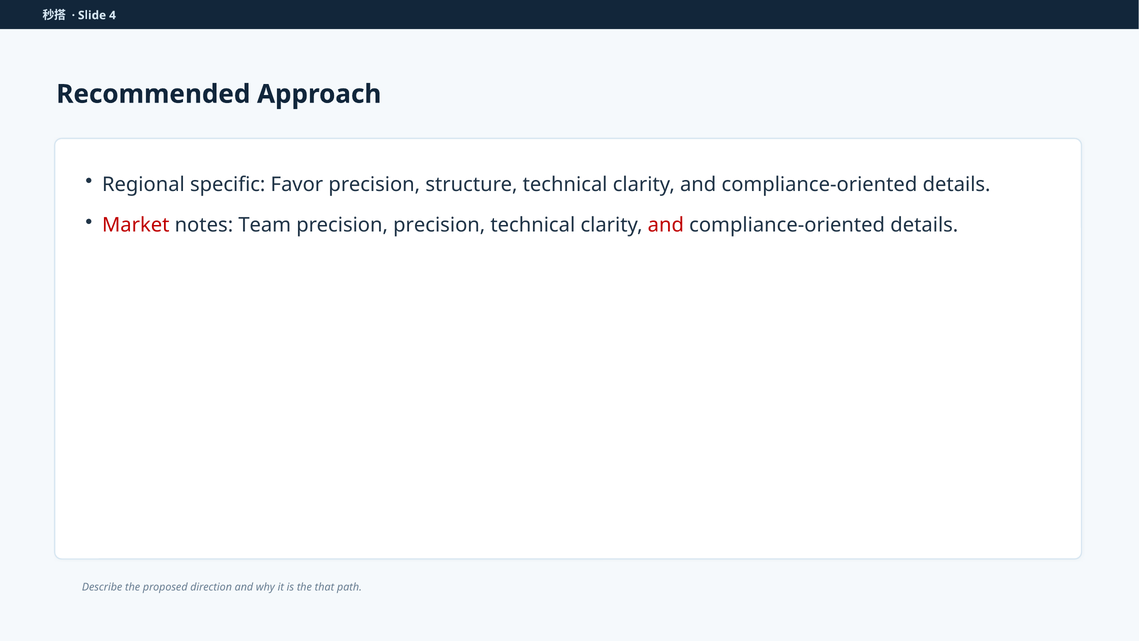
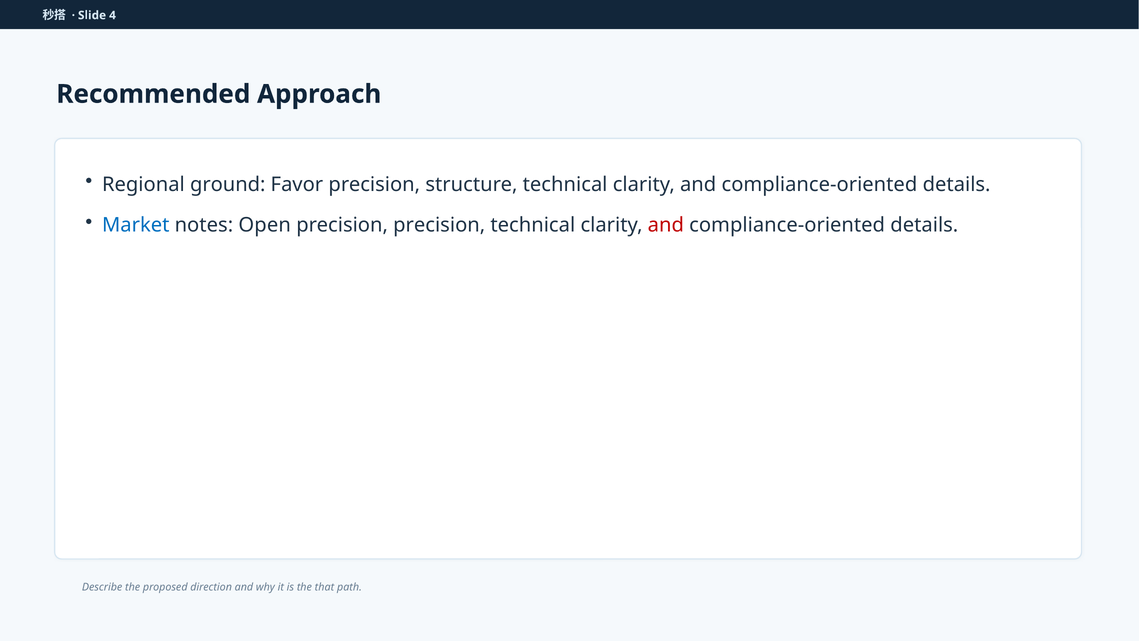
specific: specific -> ground (228, 184)
Market colour: red -> blue (136, 225)
Team: Team -> Open (265, 225)
